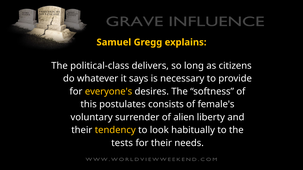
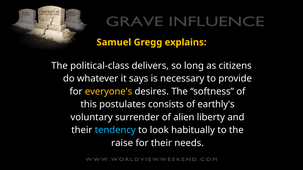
female's: female's -> earthly's (216, 105)
tendency colour: yellow -> light blue (115, 130)
tests: tests -> raise (122, 143)
